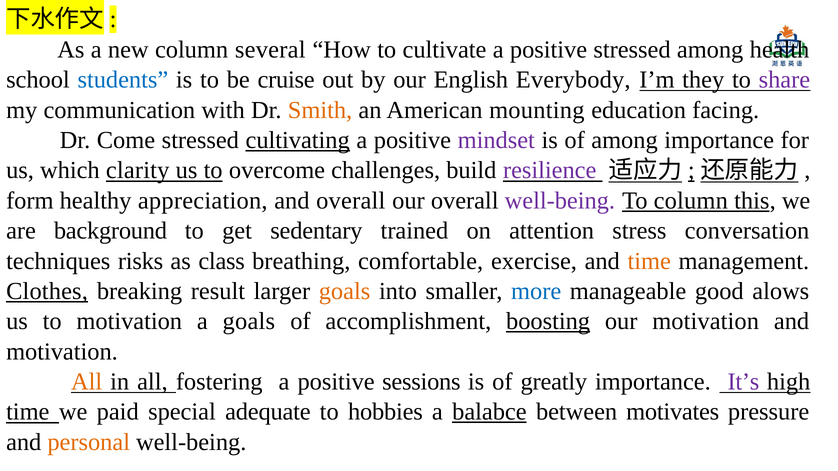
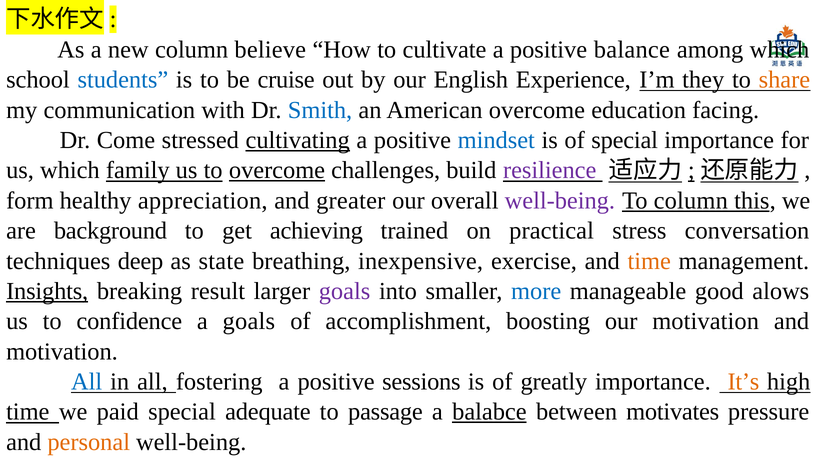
several: several -> believe (270, 50)
positive stressed: stressed -> balance (632, 50)
among health: health -> which (779, 50)
Everybody: Everybody -> Experience (573, 80)
share colour: purple -> orange (784, 80)
Smith colour: orange -> blue (320, 110)
American mounting: mounting -> overcome (537, 110)
mindset colour: purple -> blue (496, 140)
of among: among -> special (625, 140)
clarity: clarity -> family (138, 171)
overcome underline: none -> present (277, 171)
and overall: overall -> greater (351, 201)
sedentary: sedentary -> achieving (316, 231)
attention: attention -> practical (552, 231)
risks: risks -> deep (141, 261)
class: class -> state (221, 261)
comfortable: comfortable -> inexpensive (421, 261)
Clothes: Clothes -> Insights (47, 291)
goals colour: orange -> purple (345, 291)
to motivation: motivation -> confidence (129, 322)
boosting underline: present -> none (548, 322)
All colour: orange -> blue (87, 382)
It’s colour: purple -> orange (743, 382)
hobbies: hobbies -> passage (385, 412)
